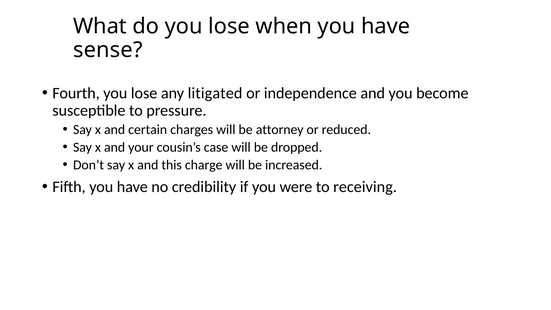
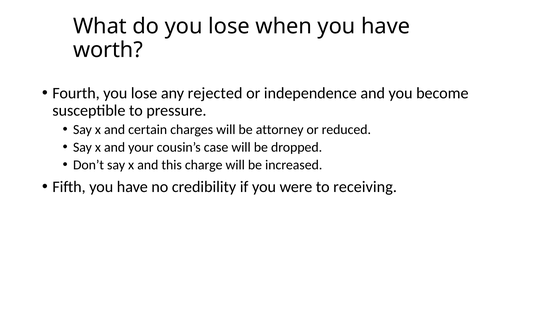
sense: sense -> worth (108, 50)
litigated: litigated -> rejected (215, 93)
